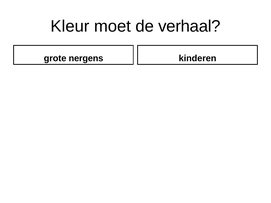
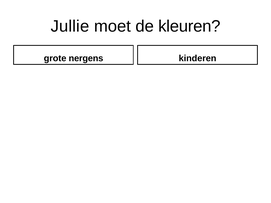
Kleur: Kleur -> Jullie (70, 26)
verhaal: verhaal -> kleuren (189, 26)
